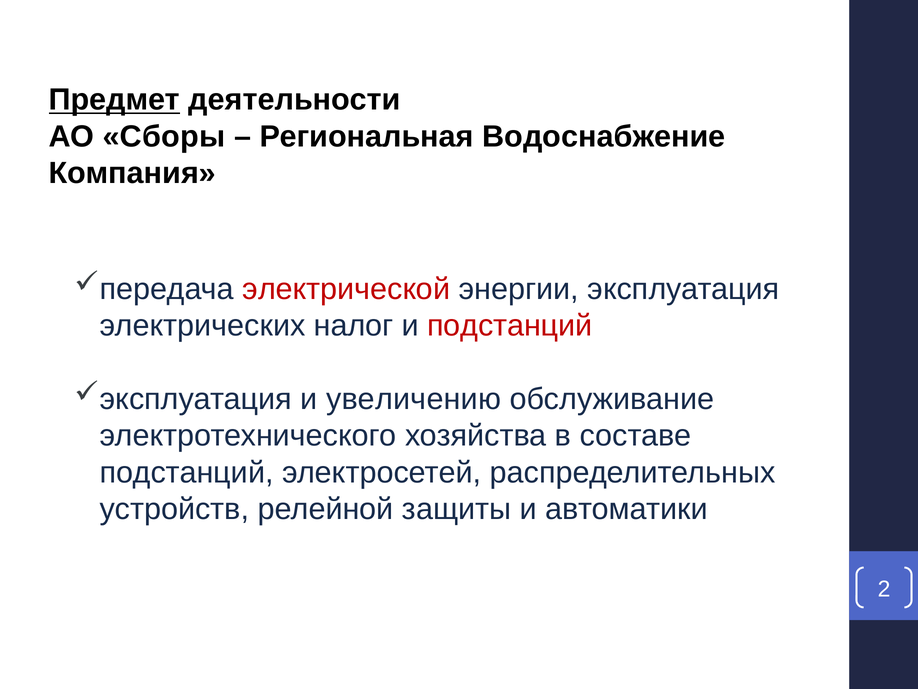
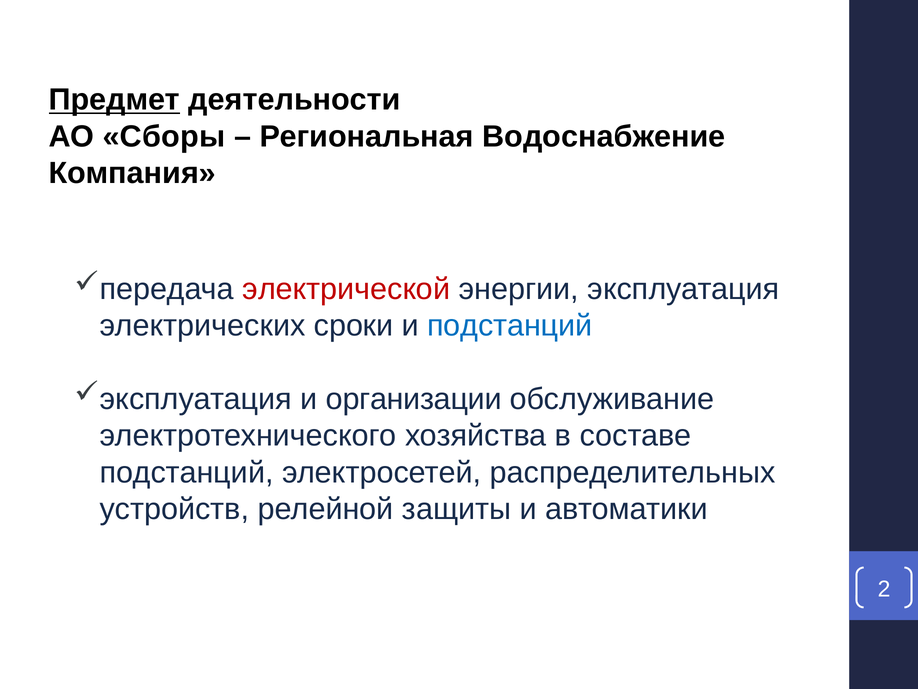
налог: налог -> сроки (354, 325)
подстанций colour: red -> blue (510, 325)
увеличению: увеличению -> организации (414, 399)
